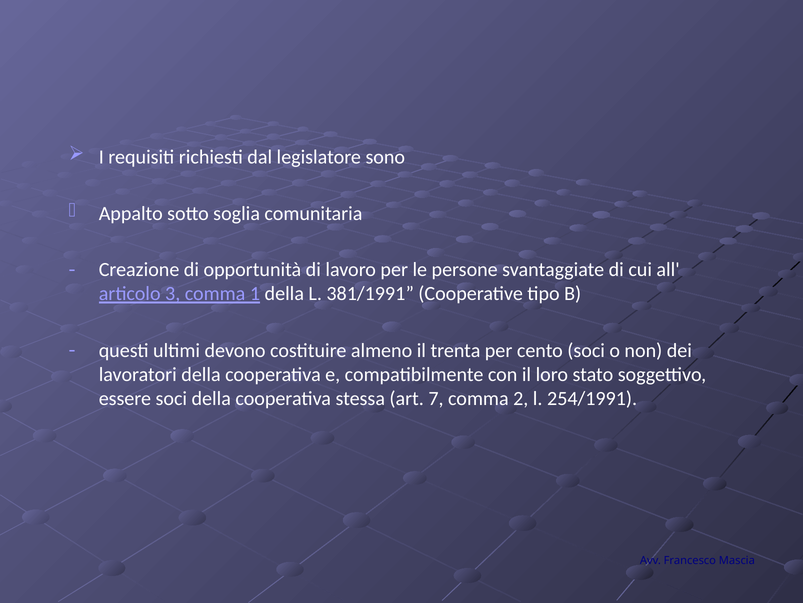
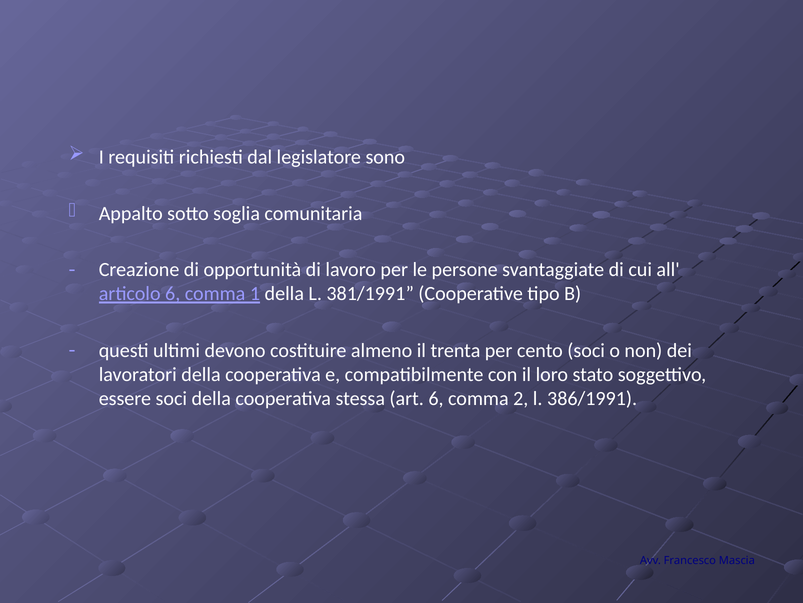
3: 3 -> 6 (173, 293)
art 7: 7 -> 6 (436, 398)
254/1991: 254/1991 -> 386/1991 (592, 398)
